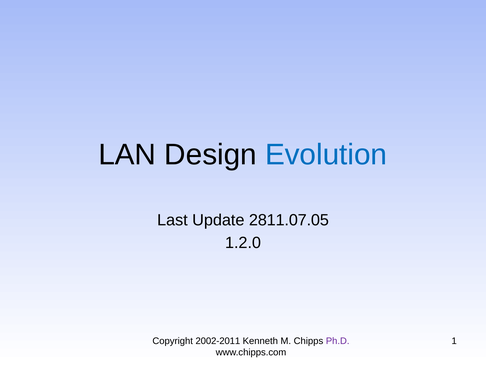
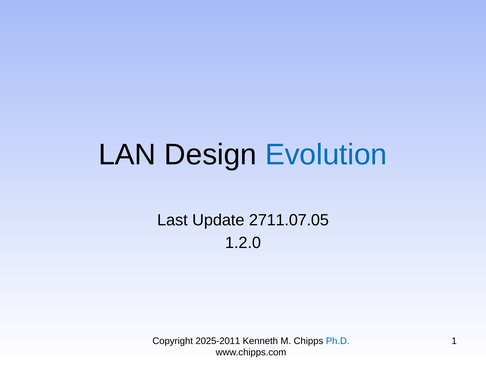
2811.07.05: 2811.07.05 -> 2711.07.05 (289, 220)
2002-2011: 2002-2011 -> 2025-2011 (218, 341)
Ph.D colour: purple -> blue (338, 341)
